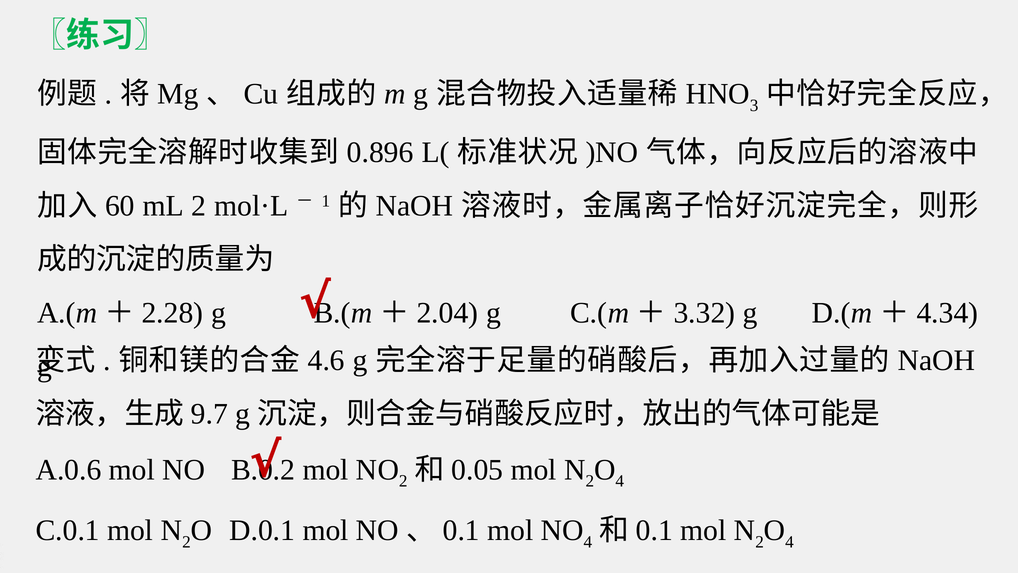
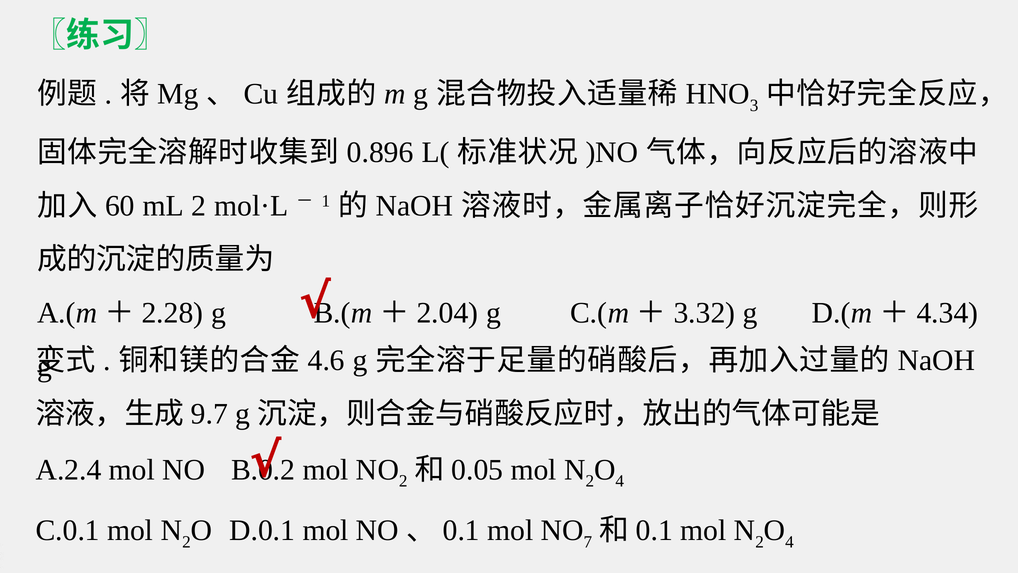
A.0.6: A.0.6 -> A.2.4 (69, 469)
NO 4: 4 -> 7 (588, 542)
